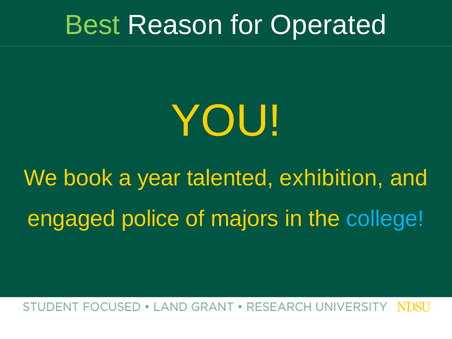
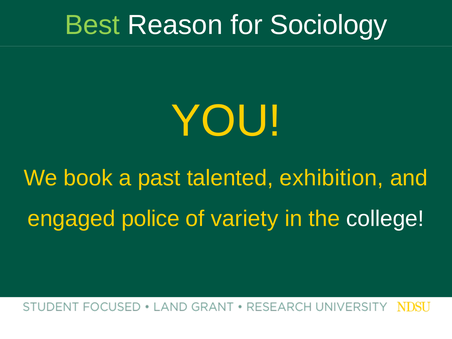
Operated: Operated -> Sociology (329, 25)
year: year -> past (159, 178)
majors: majors -> variety (245, 219)
college colour: light blue -> white (385, 219)
